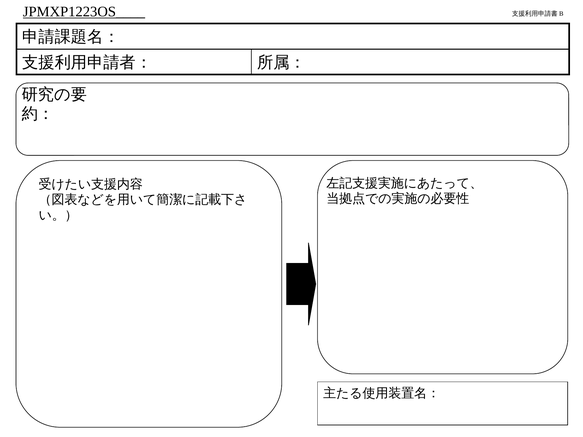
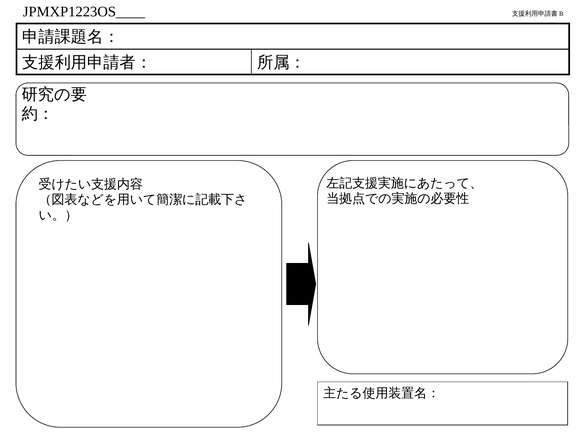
JPMXP1223OS____ underline: present -> none (84, 12)
